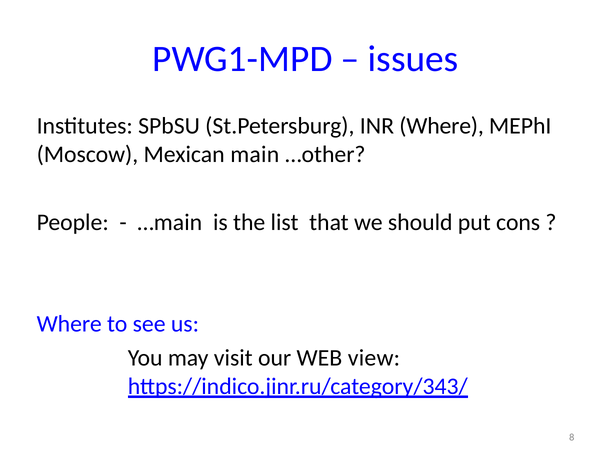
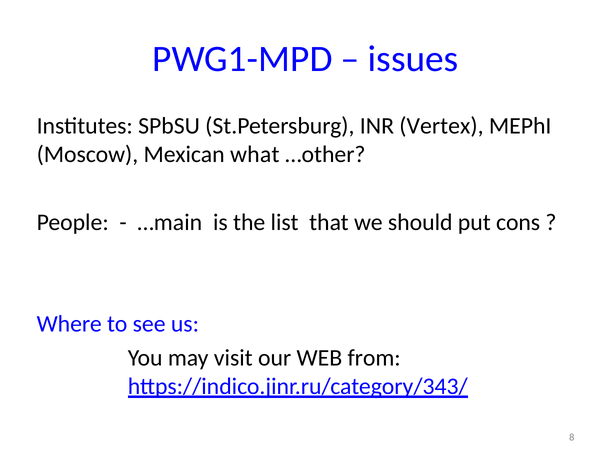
INR Where: Where -> Vertex (441, 126)
main: main -> what (255, 154)
view: view -> from (374, 358)
